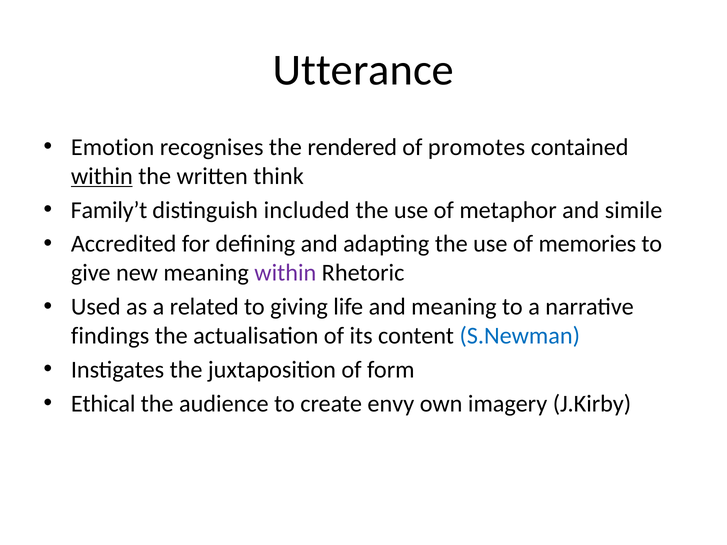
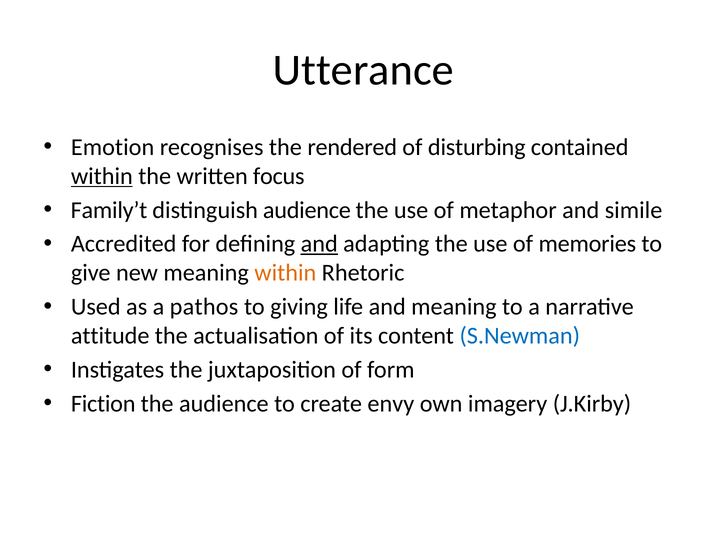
promotes: promotes -> disturbing (477, 147)
think: think -> focus (279, 176)
distinguish included: included -> audience (307, 210)
and underline: none -> present (319, 244)
within colour: purple -> orange (285, 273)
related: related -> pathos (204, 307)
findings: findings -> attitude (110, 336)
Ethical: Ethical -> Fiction (103, 404)
